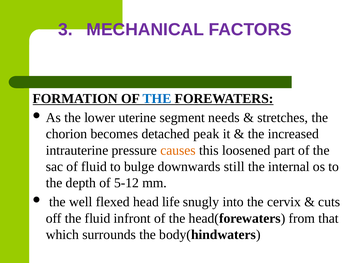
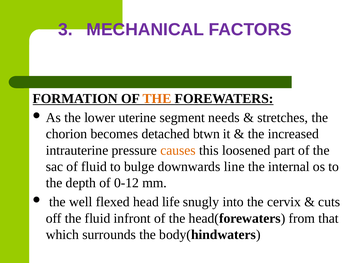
THE colour: blue -> orange (157, 98)
peak: peak -> btwn (206, 134)
still: still -> line (234, 166)
5-12: 5-12 -> 0-12 (126, 183)
